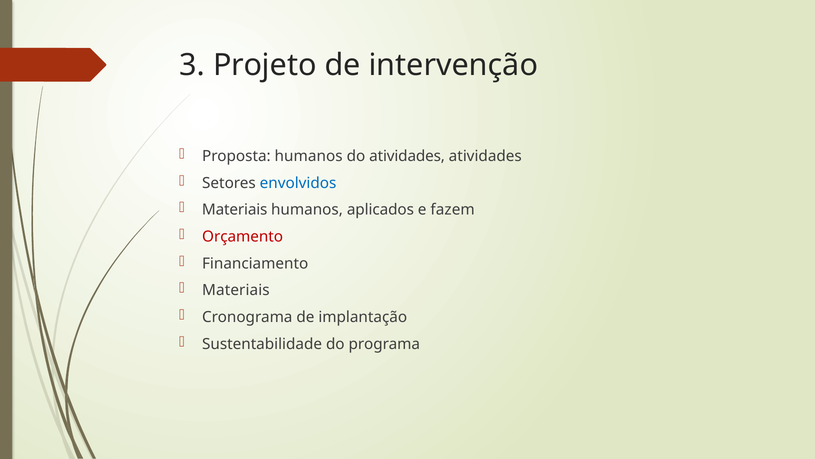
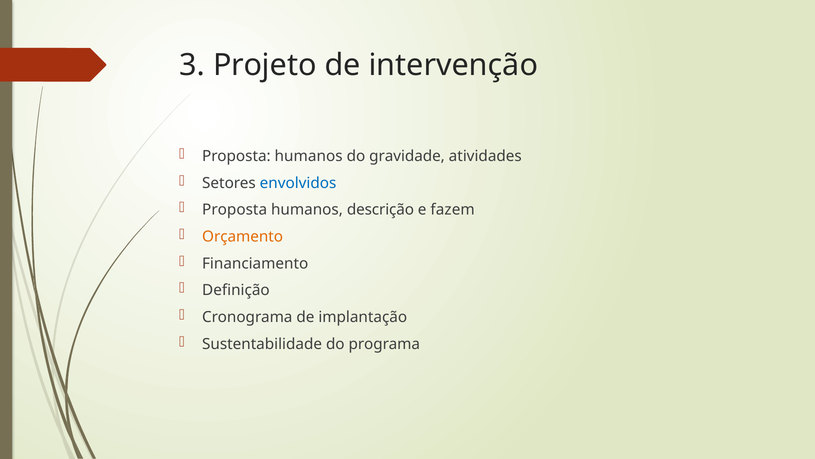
do atividades: atividades -> gravidade (407, 156)
Materiais: Materiais -> Proposta (235, 210)
aplicados: aplicados -> descrição (380, 210)
Orçamento colour: red -> orange (243, 236)
Materiais: Materiais -> Definição (236, 290)
